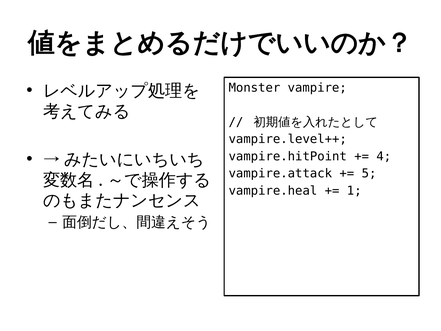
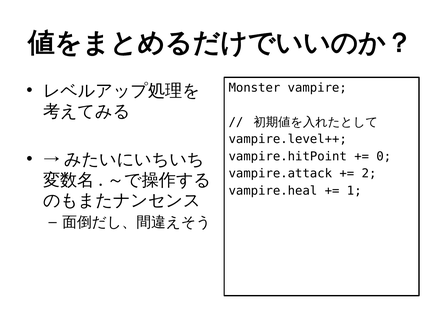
4: 4 -> 0 (384, 156)
5: 5 -> 2 (369, 173)
